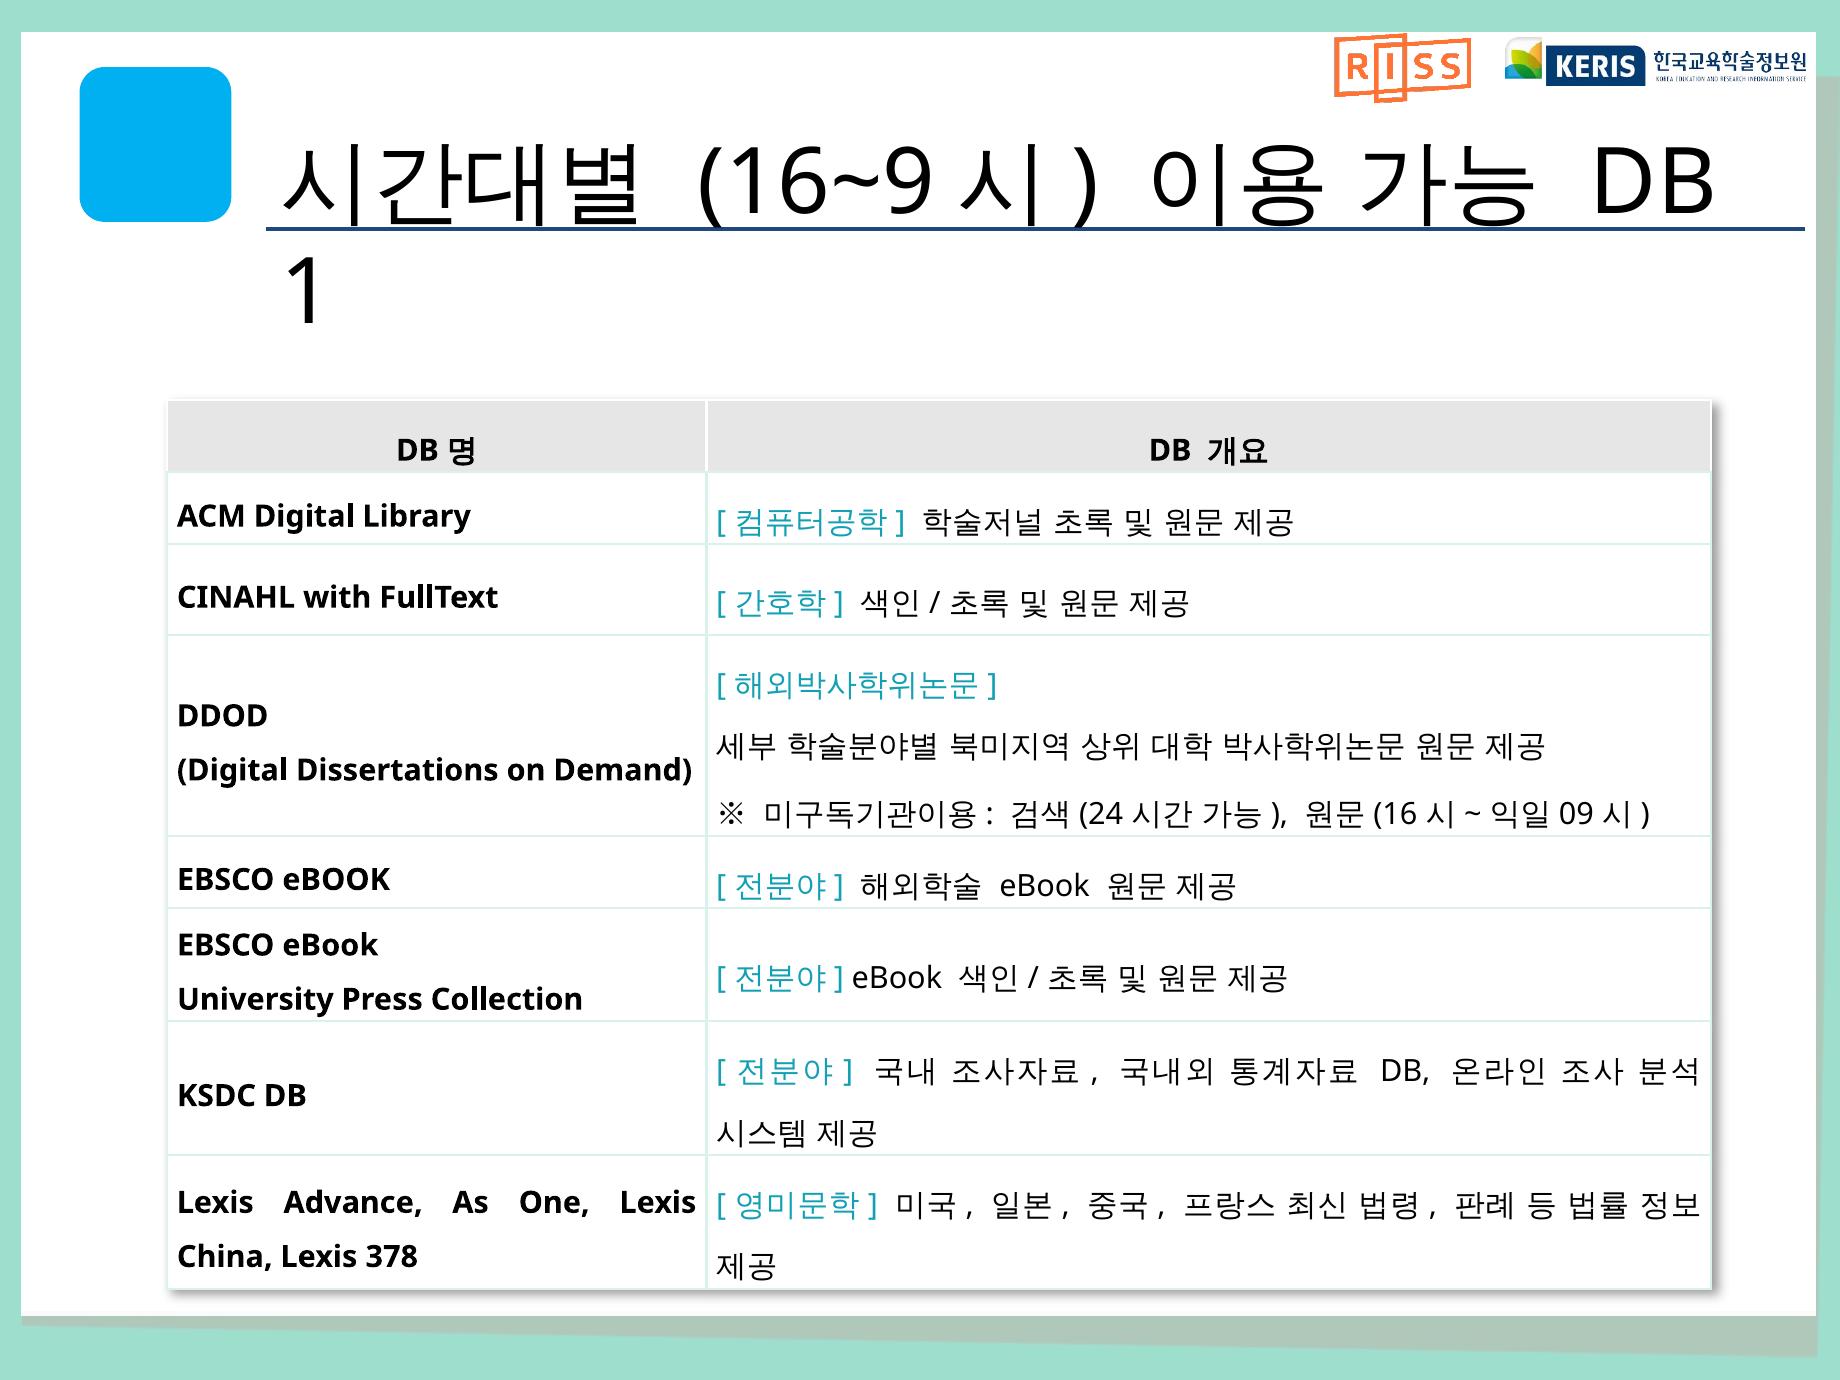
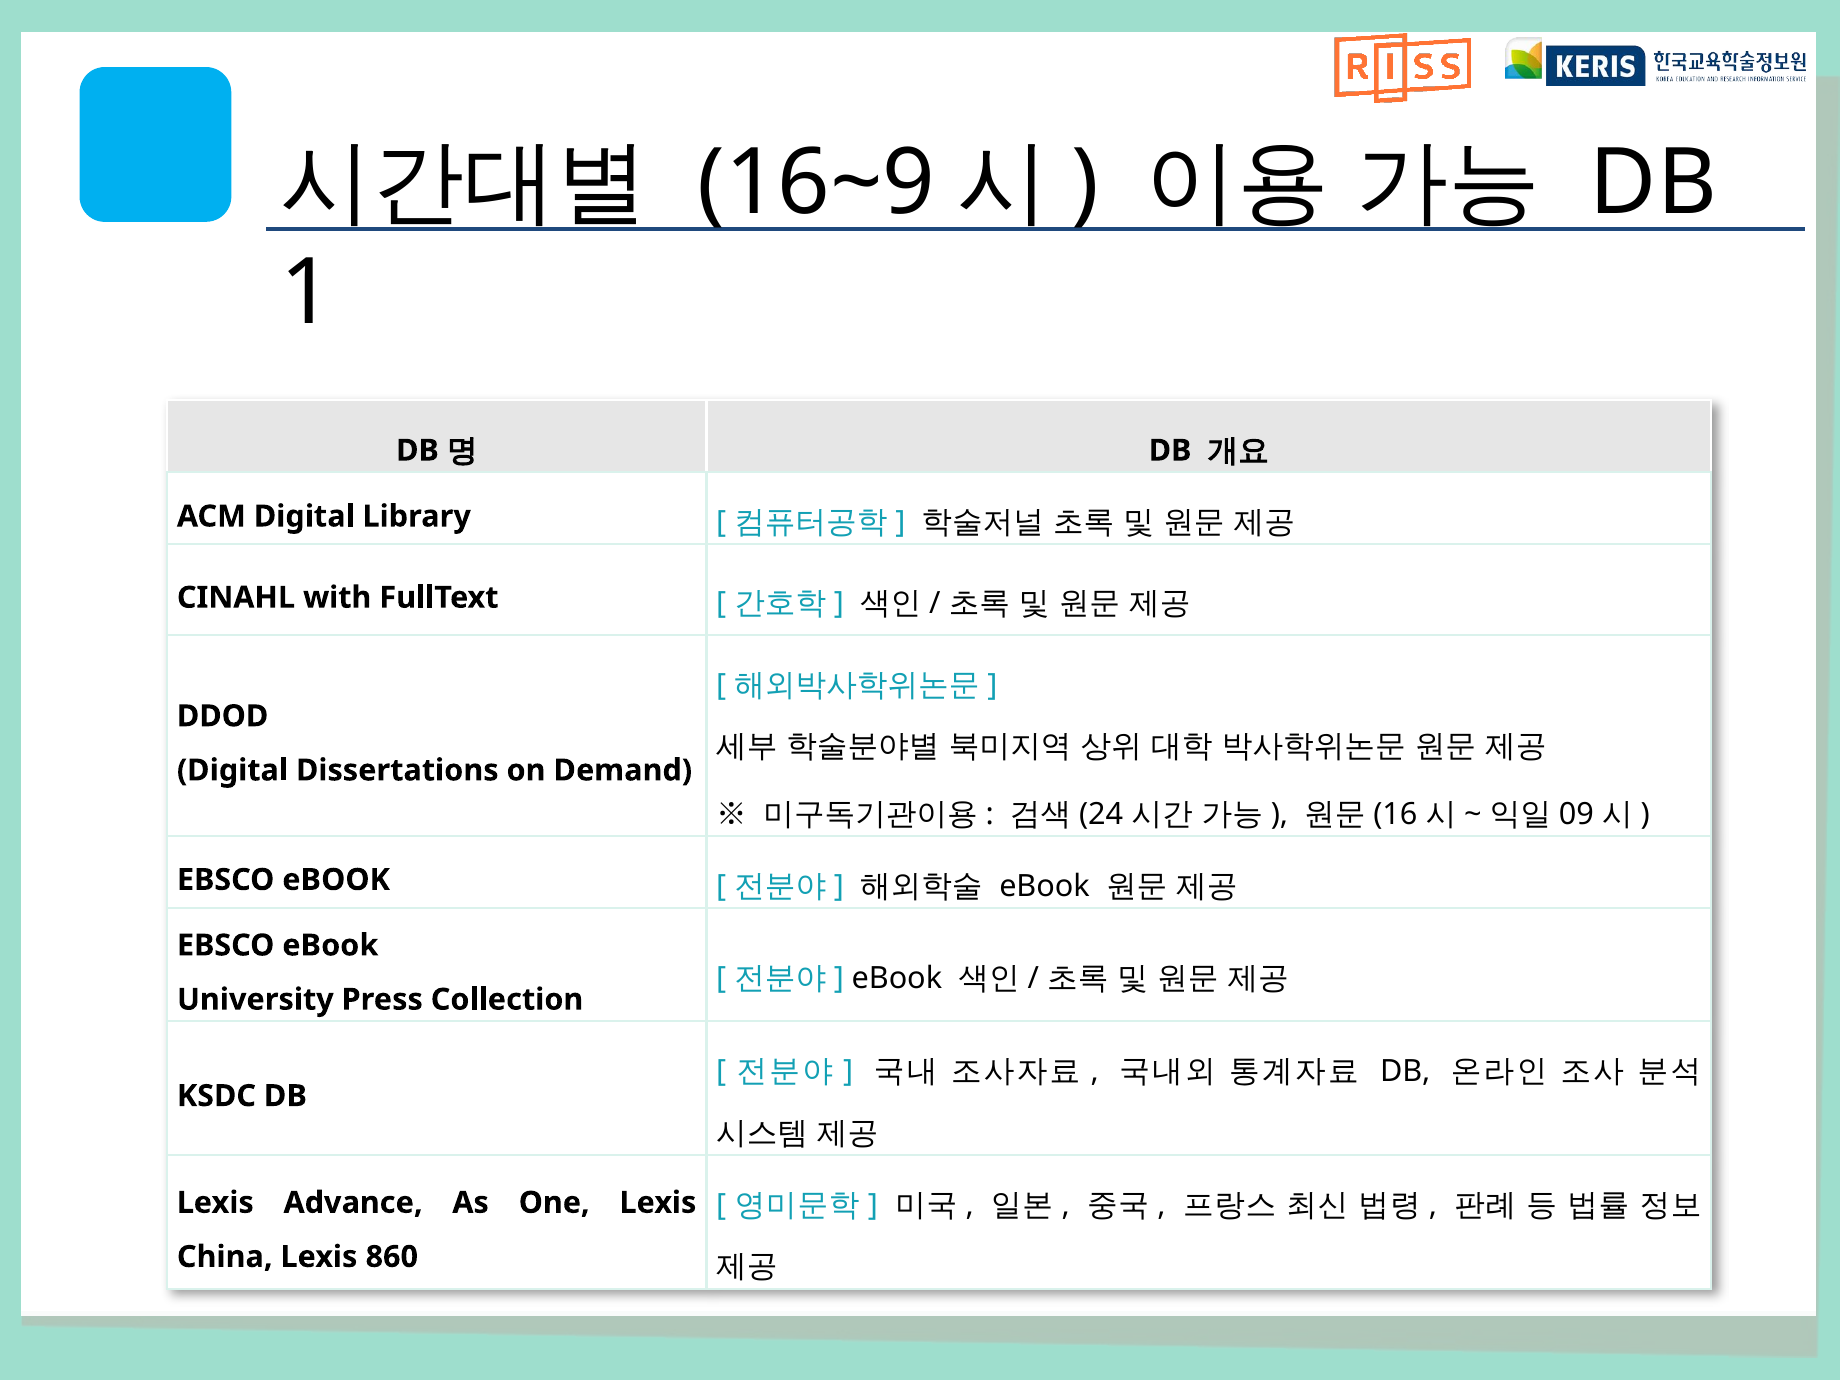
378: 378 -> 860 (392, 1257)
